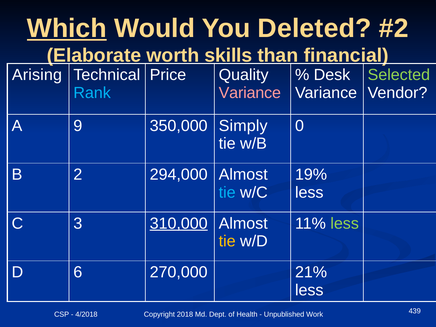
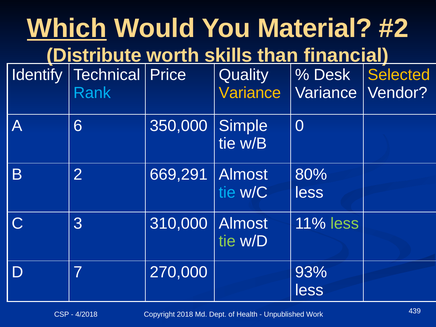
Deleted: Deleted -> Material (315, 28)
Elaborate: Elaborate -> Distribute (94, 55)
Arising: Arising -> Identify (37, 75)
Selected colour: light green -> yellow (399, 75)
Variance colour: pink -> yellow (250, 93)
9: 9 -> 6 (78, 126)
Simply: Simply -> Simple (243, 126)
294,000: 294,000 -> 669,291 (179, 175)
19%: 19% -> 80% (311, 175)
310,000 underline: present -> none (179, 223)
tie colour: yellow -> light green (227, 241)
6: 6 -> 7 (78, 272)
21%: 21% -> 93% (311, 272)
